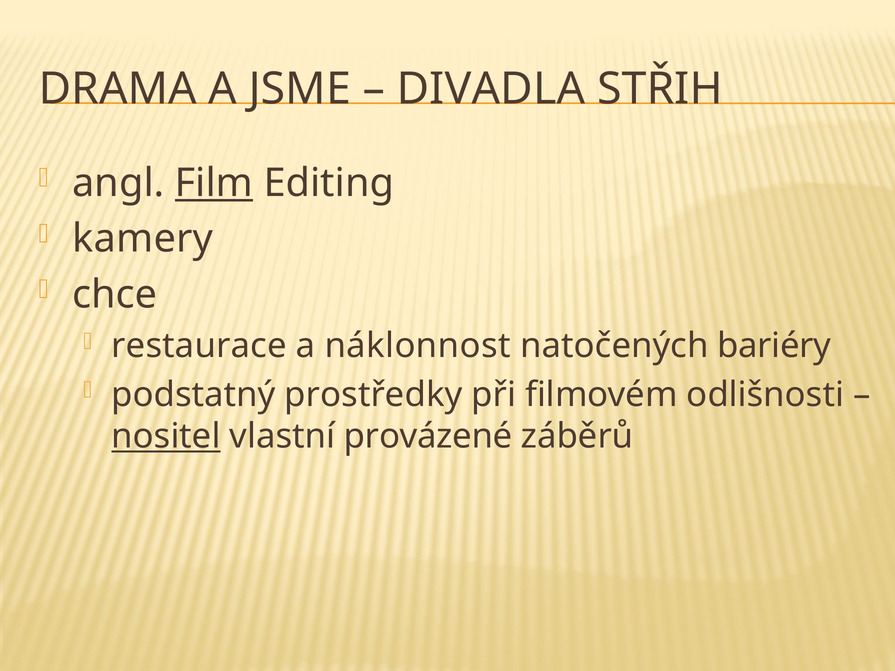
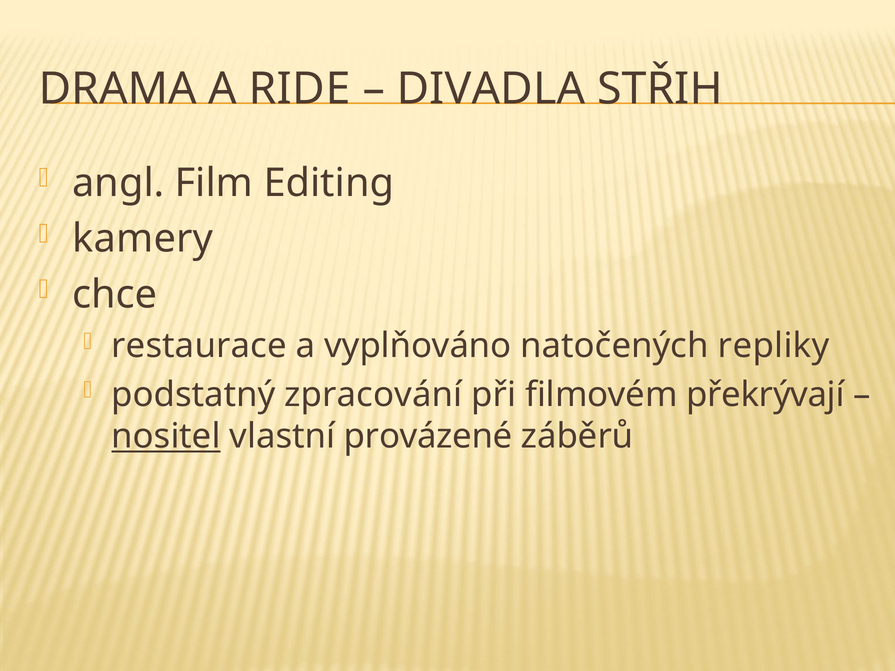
JSME: JSME -> RIDE (300, 89)
Film underline: present -> none (214, 183)
náklonnost: náklonnost -> vyplňováno (418, 346)
bariéry: bariéry -> repliky (774, 346)
prostředky: prostředky -> zpracování (373, 395)
odlišnosti: odlišnosti -> překrývají (765, 395)
